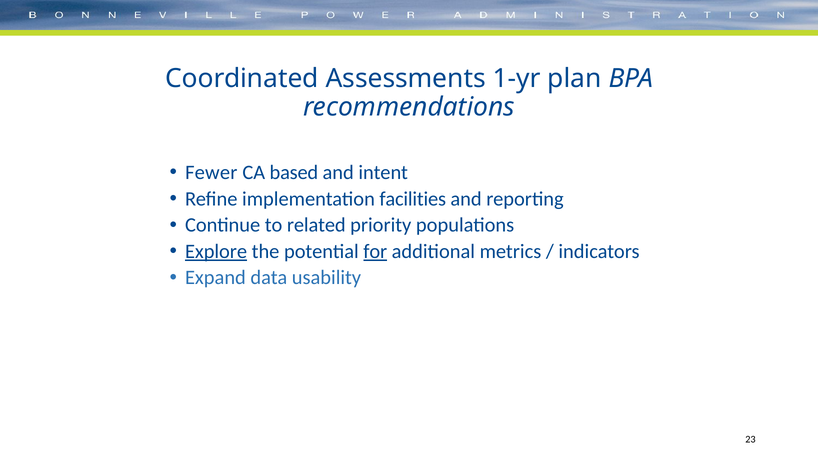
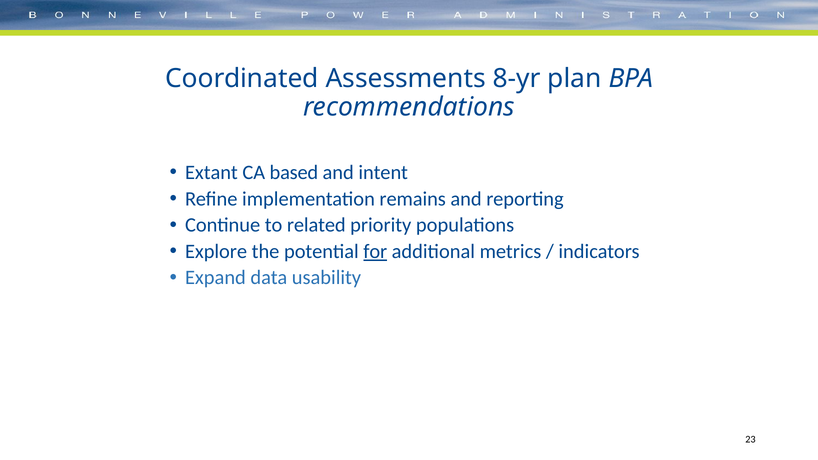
1-yr: 1-yr -> 8-yr (517, 79)
Fewer: Fewer -> Extant (211, 172)
facilities: facilities -> remains (413, 199)
Explore underline: present -> none (216, 251)
